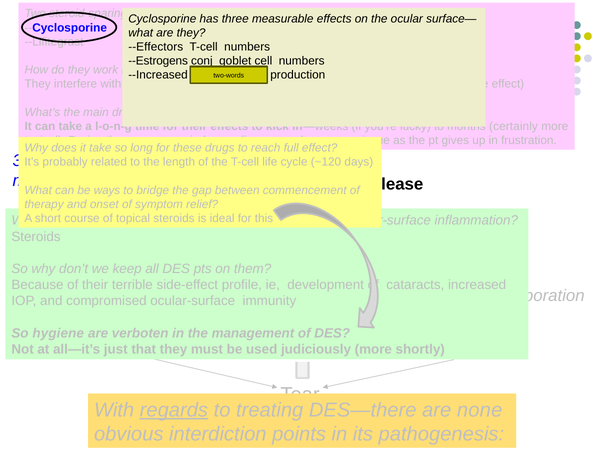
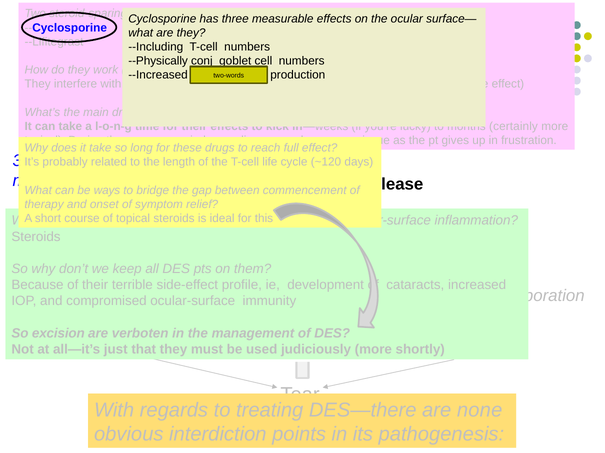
--Effectors: --Effectors -> --Including (156, 47)
--Estrogens: --Estrogens -> --Physically (158, 61)
hygiene: hygiene -> excision (58, 334)
regards underline: present -> none (174, 411)
